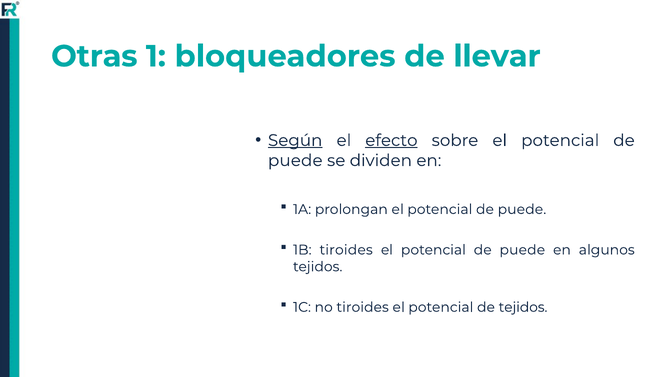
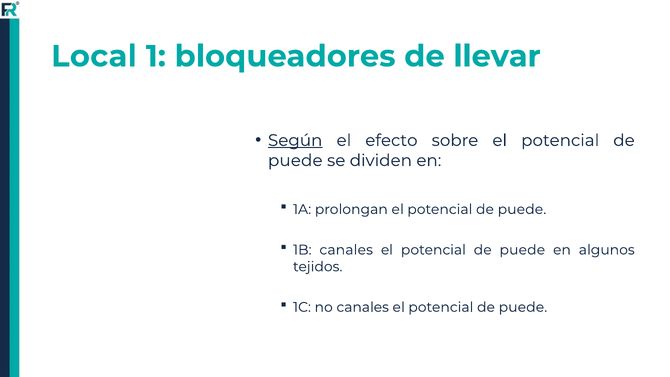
Otras: Otras -> Local (94, 56)
efecto underline: present -> none (391, 140)
1B tiroides: tiroides -> canales (346, 250)
no tiroides: tiroides -> canales (363, 307)
tejidos: tejidos -> puede (523, 307)
